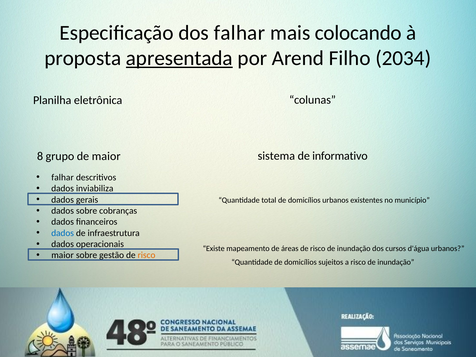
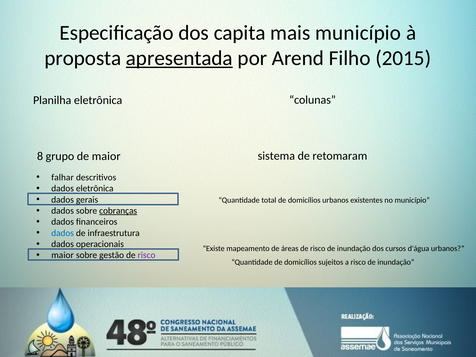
dos falhar: falhar -> capita (240, 33)
mais colocando: colocando -> município (358, 33)
2034: 2034 -> 2015 (403, 58)
informativo: informativo -> retomaram (340, 156)
dados inviabiliza: inviabiliza -> eletrônica (95, 189)
cobranças underline: none -> present (118, 211)
risco colour: orange -> purple (147, 255)
